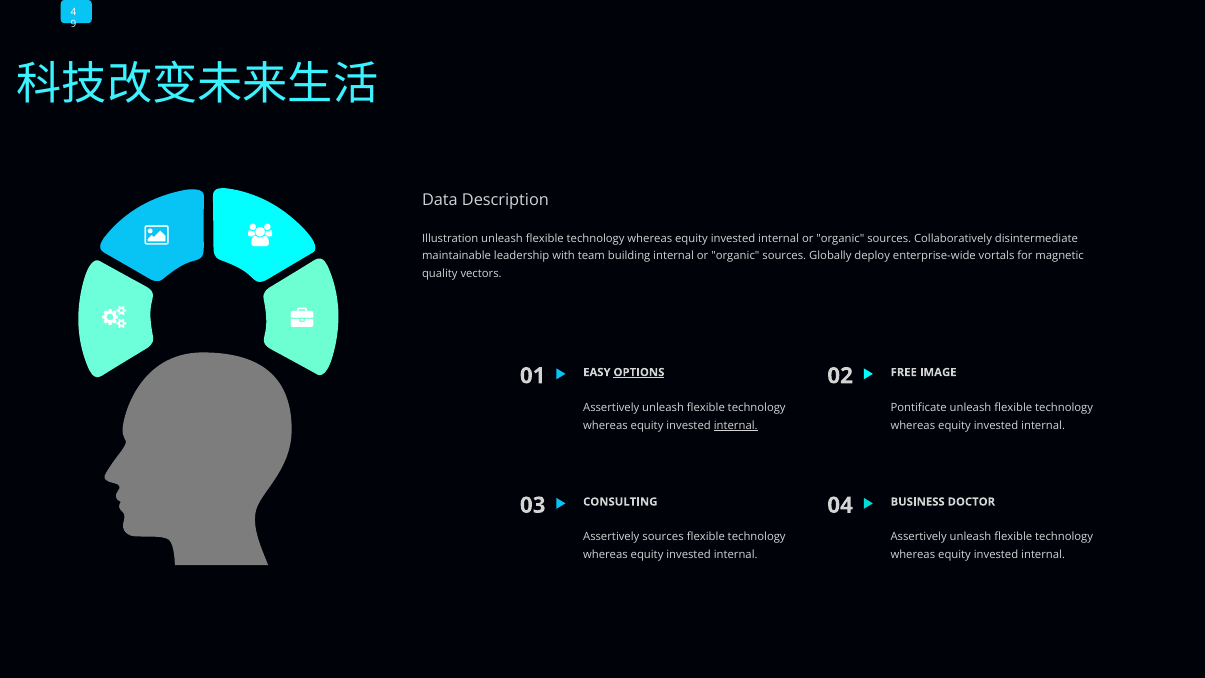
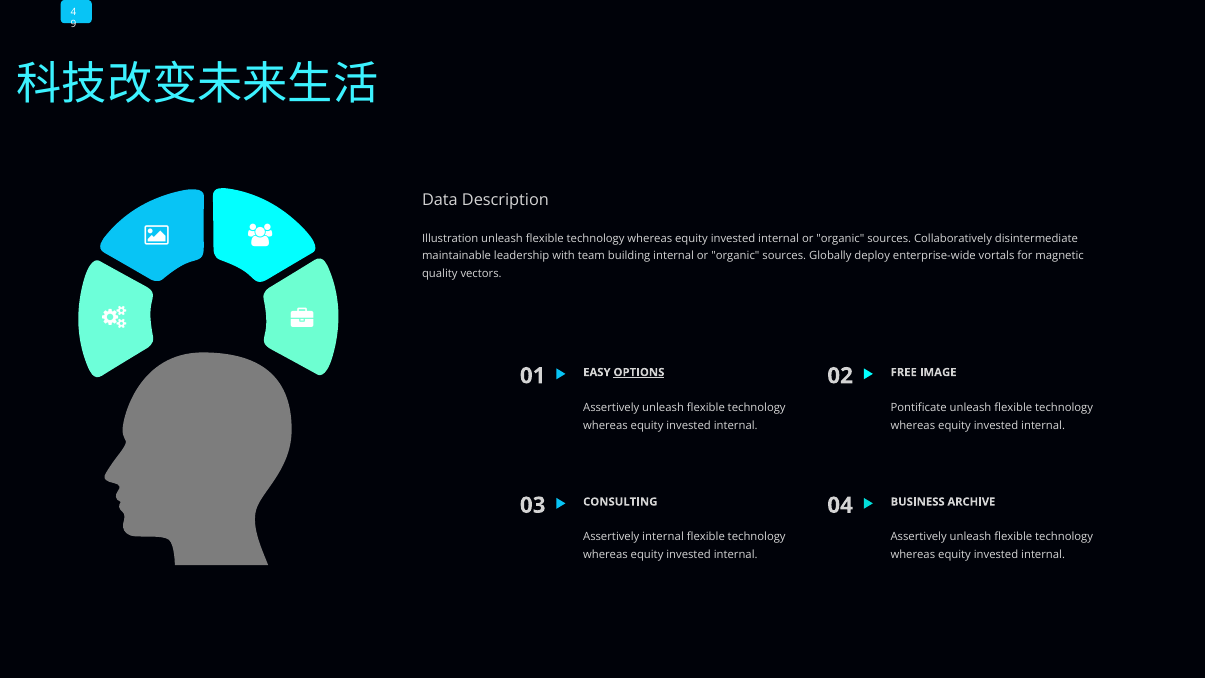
internal underline: present -> none (736, 425)
DOCTOR: DOCTOR -> ARCHIVE (971, 502)
Assertively sources: sources -> internal (663, 537)
